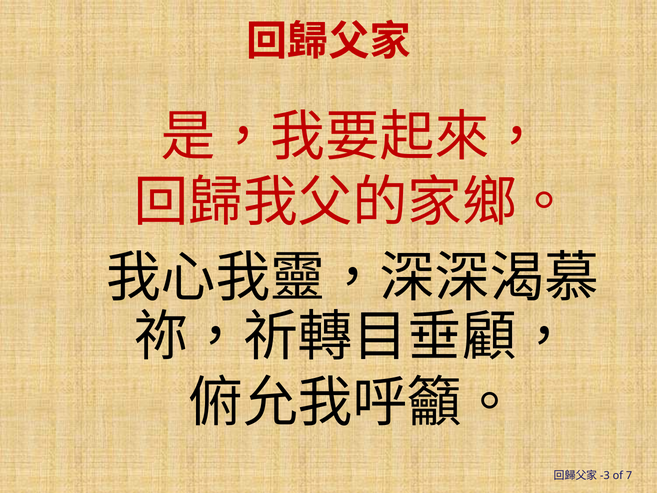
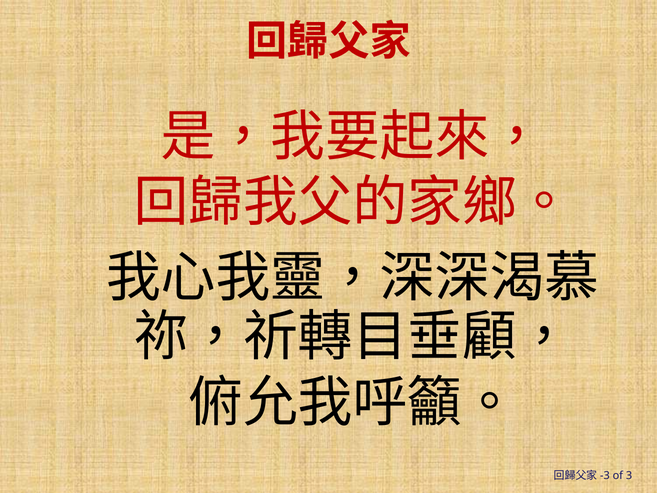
7: 7 -> 3 (629, 475)
